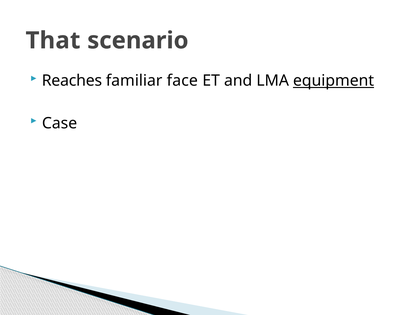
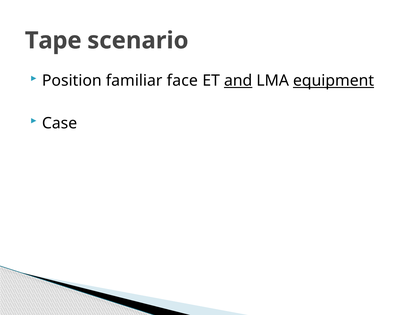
That: That -> Tape (53, 41)
Reaches: Reaches -> Position (72, 81)
and underline: none -> present (238, 81)
